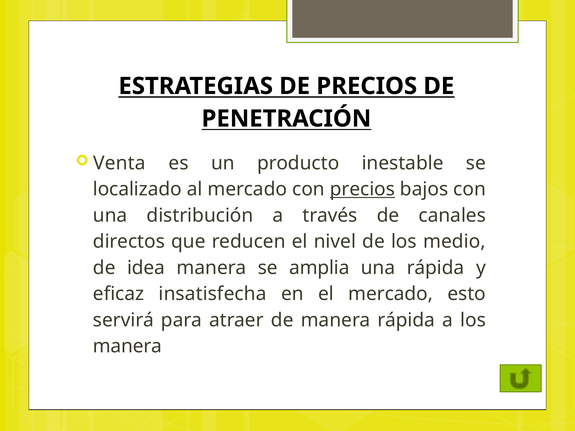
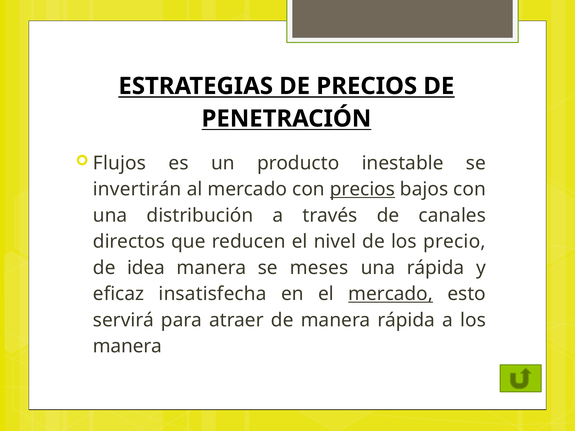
Venta: Venta -> Flujos (119, 163)
localizado: localizado -> invertirán (137, 189)
medio: medio -> precio (454, 242)
amplia: amplia -> meses (319, 268)
mercado underline: none -> present (391, 294)
